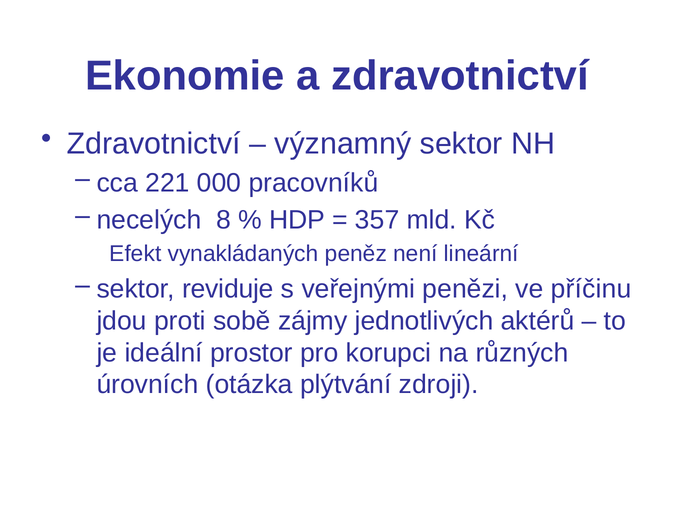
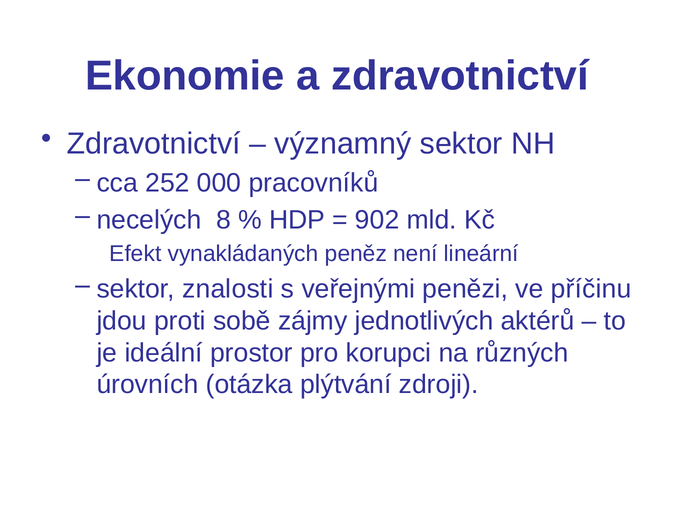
221: 221 -> 252 (167, 183)
357: 357 -> 902 (377, 220)
reviduje: reviduje -> znalosti (228, 289)
